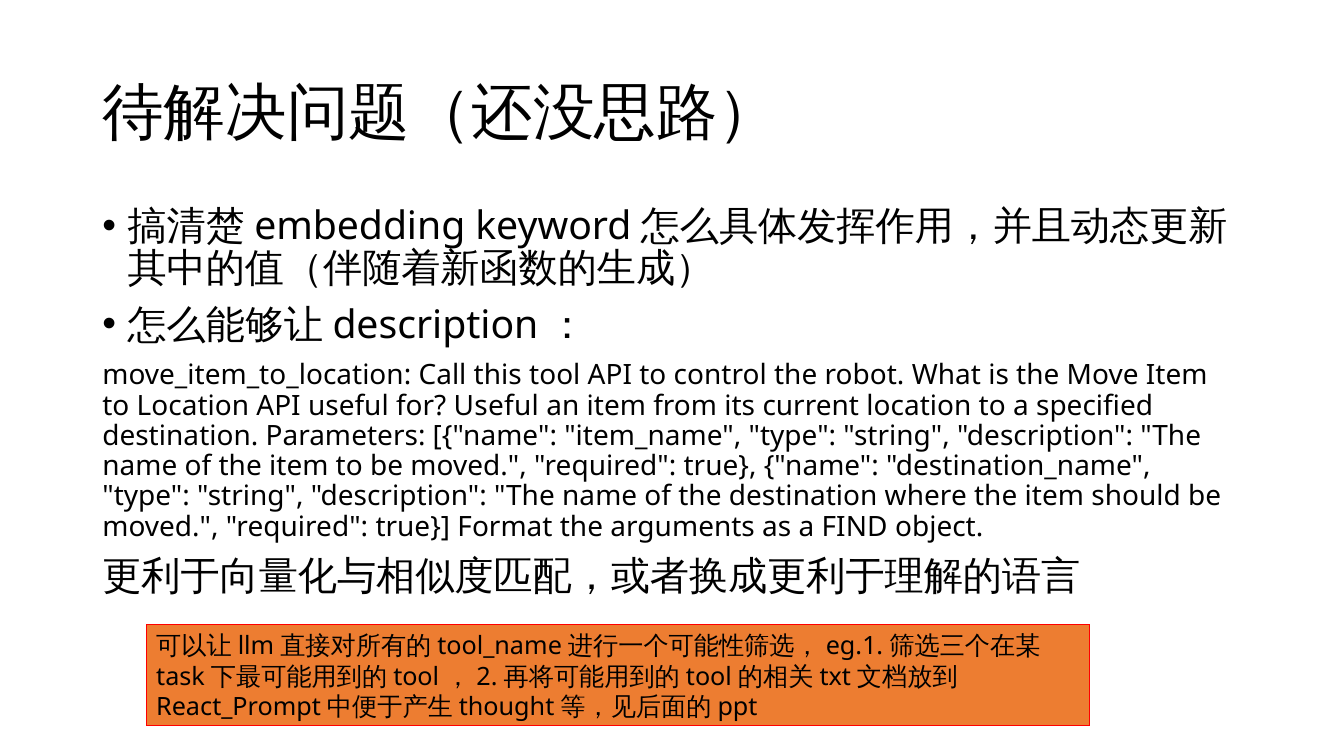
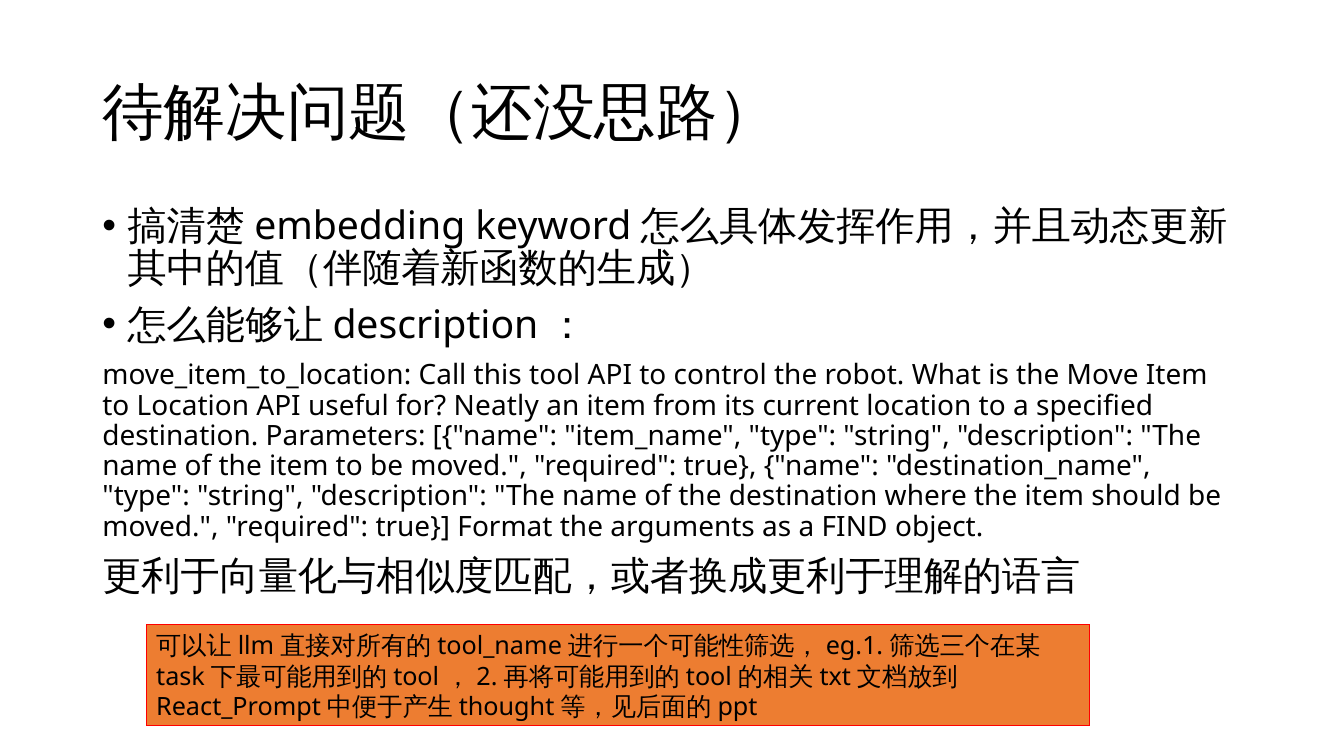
for Useful: Useful -> Neatly (496, 406)
